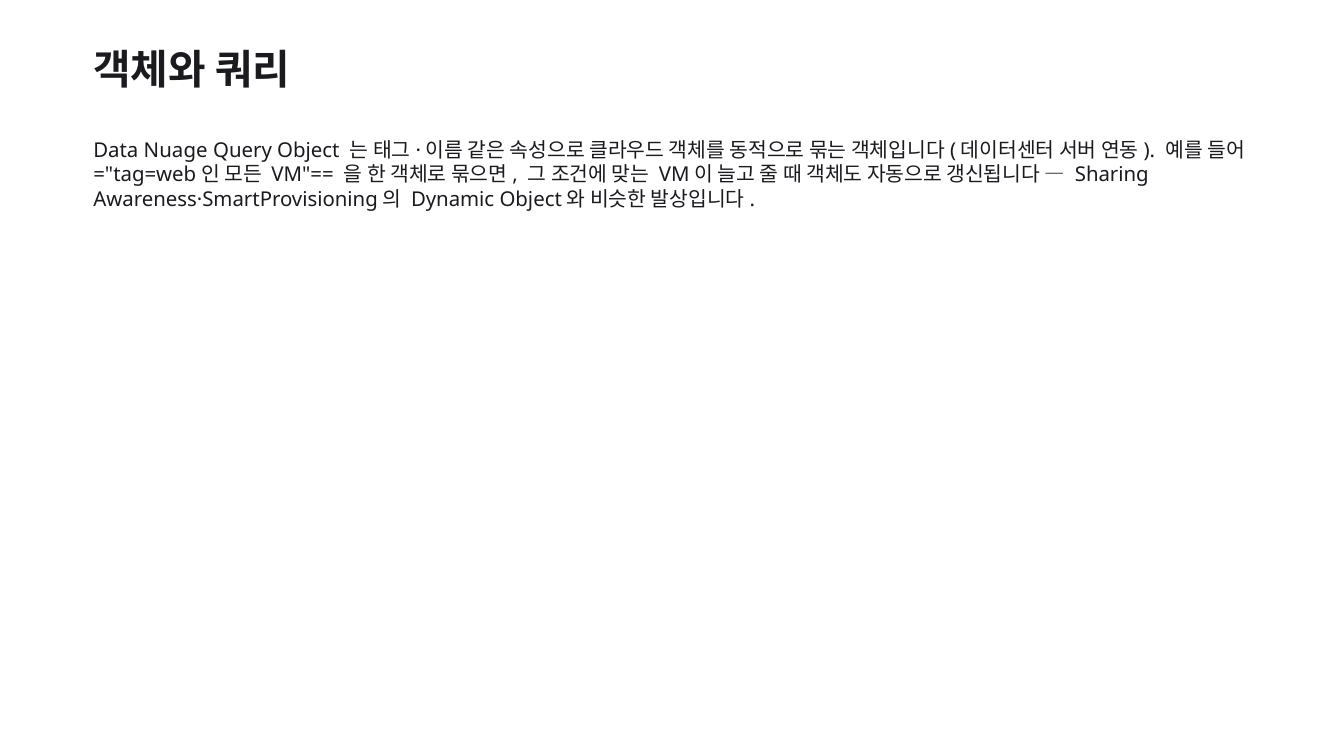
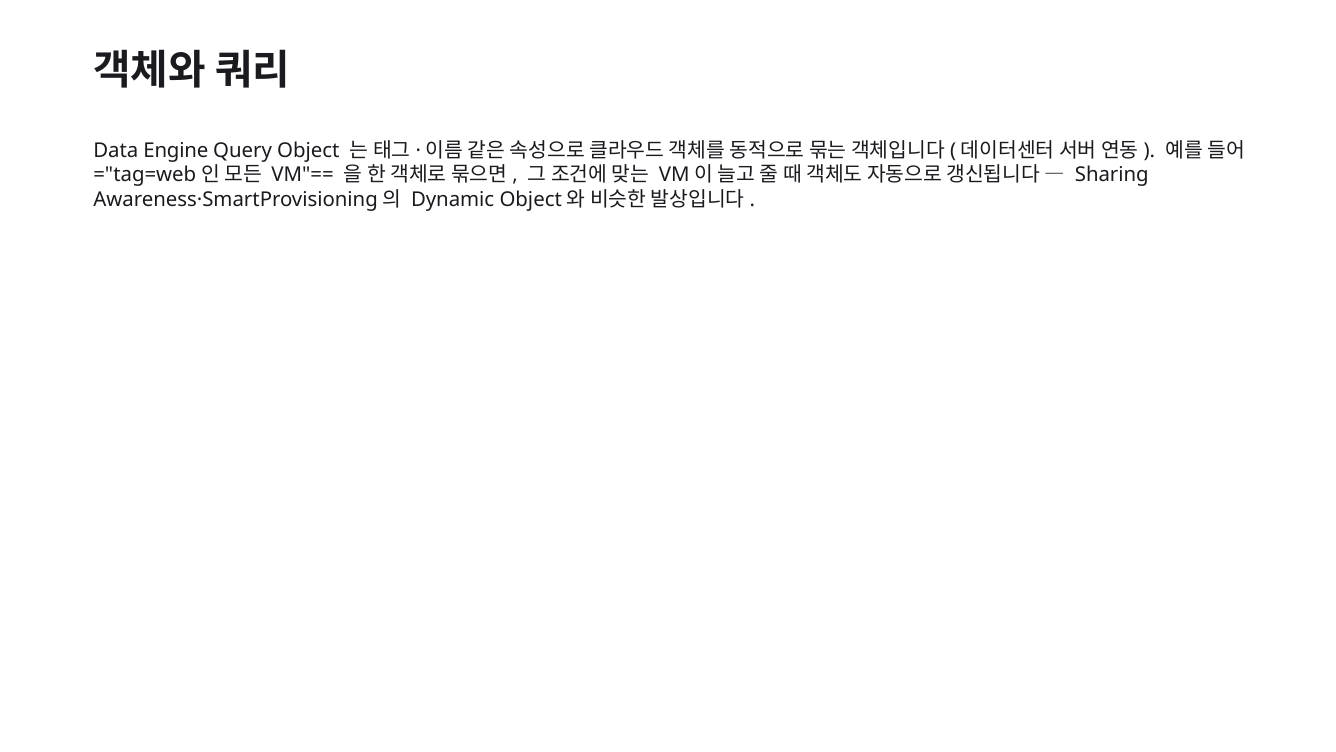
Nuage: Nuage -> Engine (176, 151)
